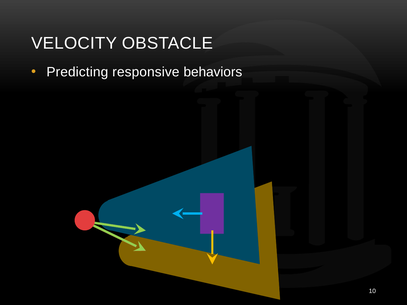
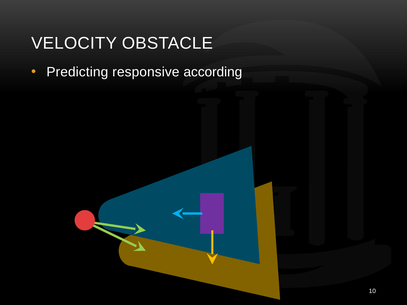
behaviors: behaviors -> according (213, 72)
